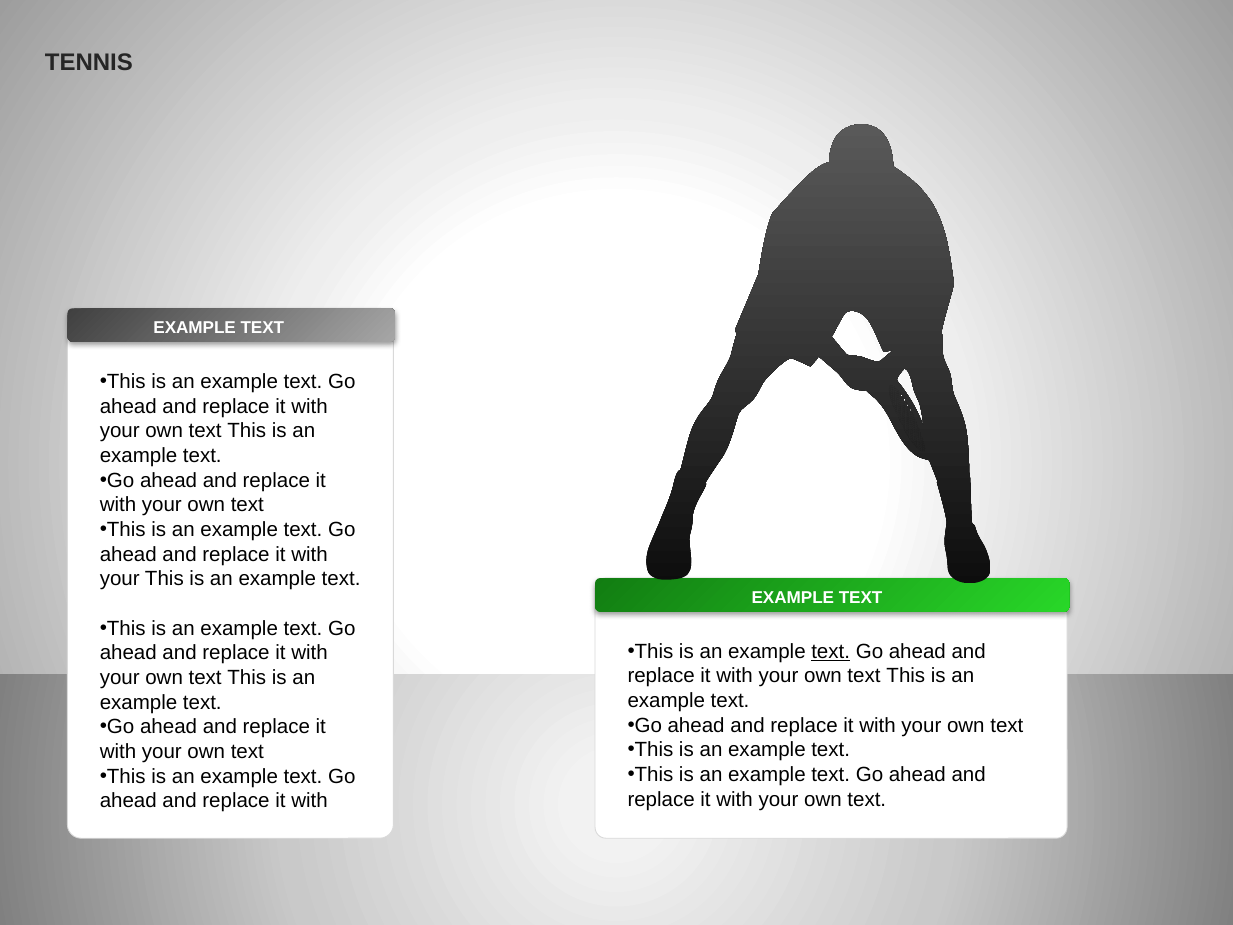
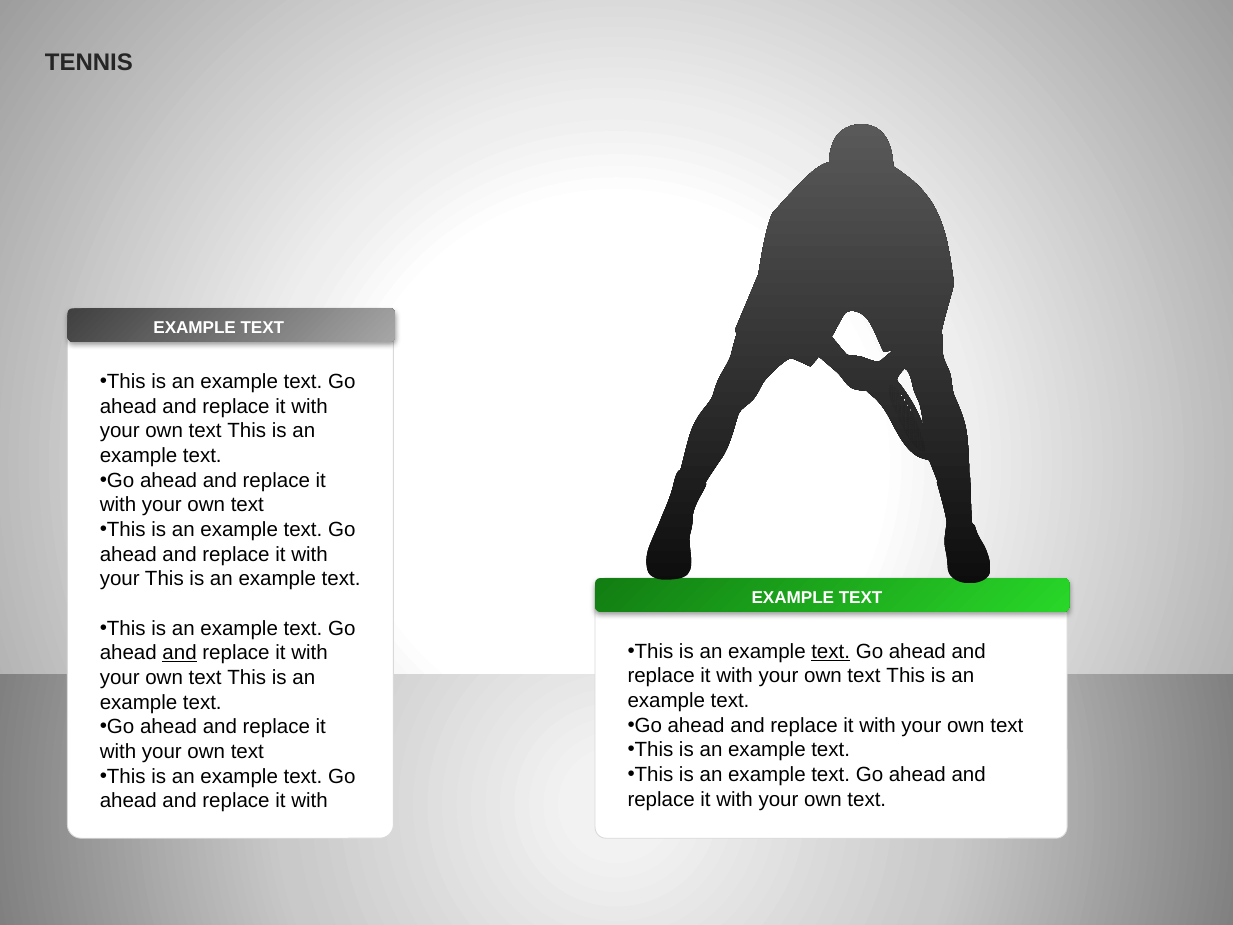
and underline: none -> present (180, 653)
